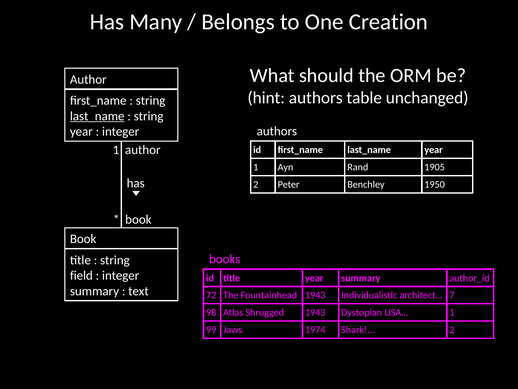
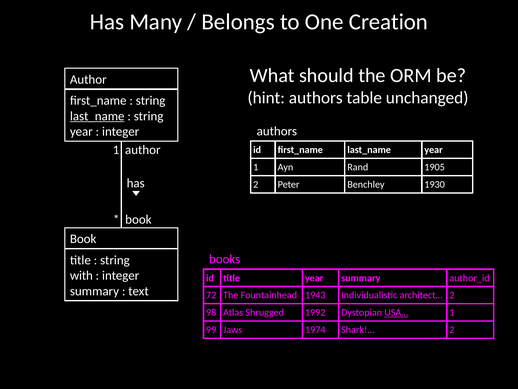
1950: 1950 -> 1930 (435, 184)
field: field -> with (81, 275)
architect… 7: 7 -> 2 (452, 295)
Shrugged 1943: 1943 -> 1992 (315, 312)
USA… underline: none -> present (396, 312)
